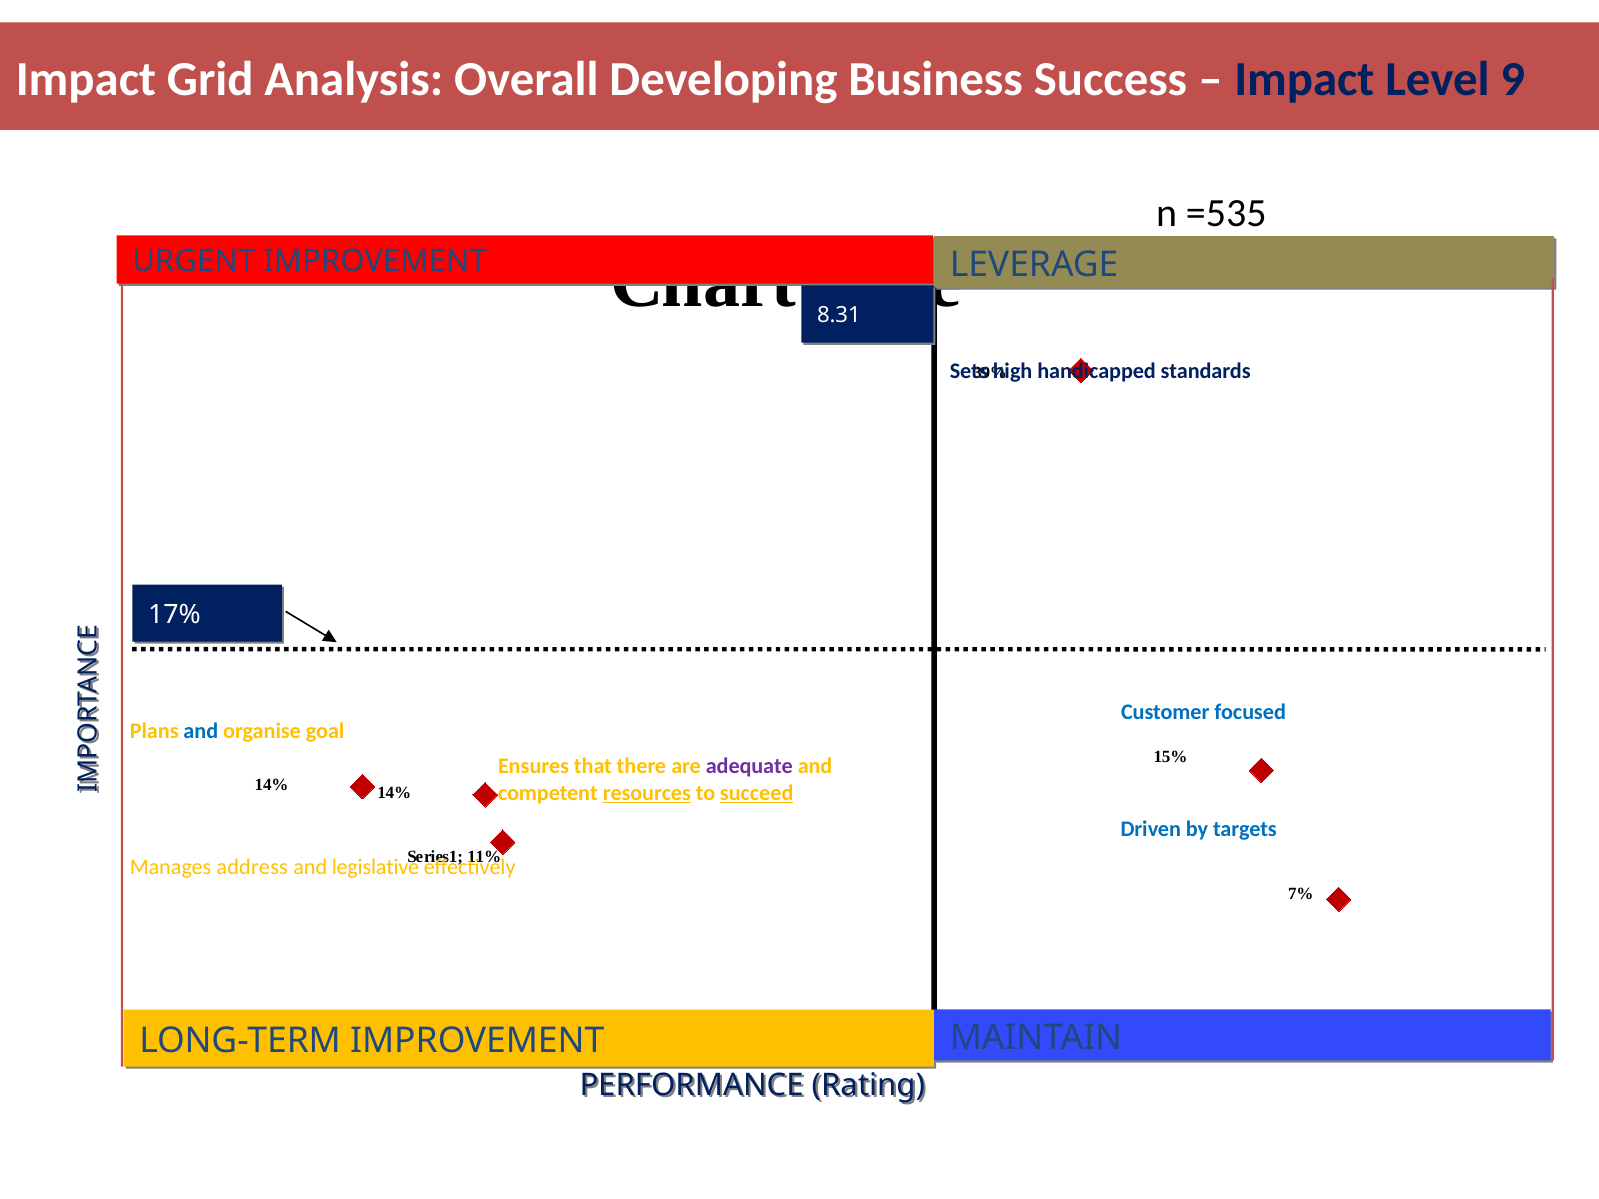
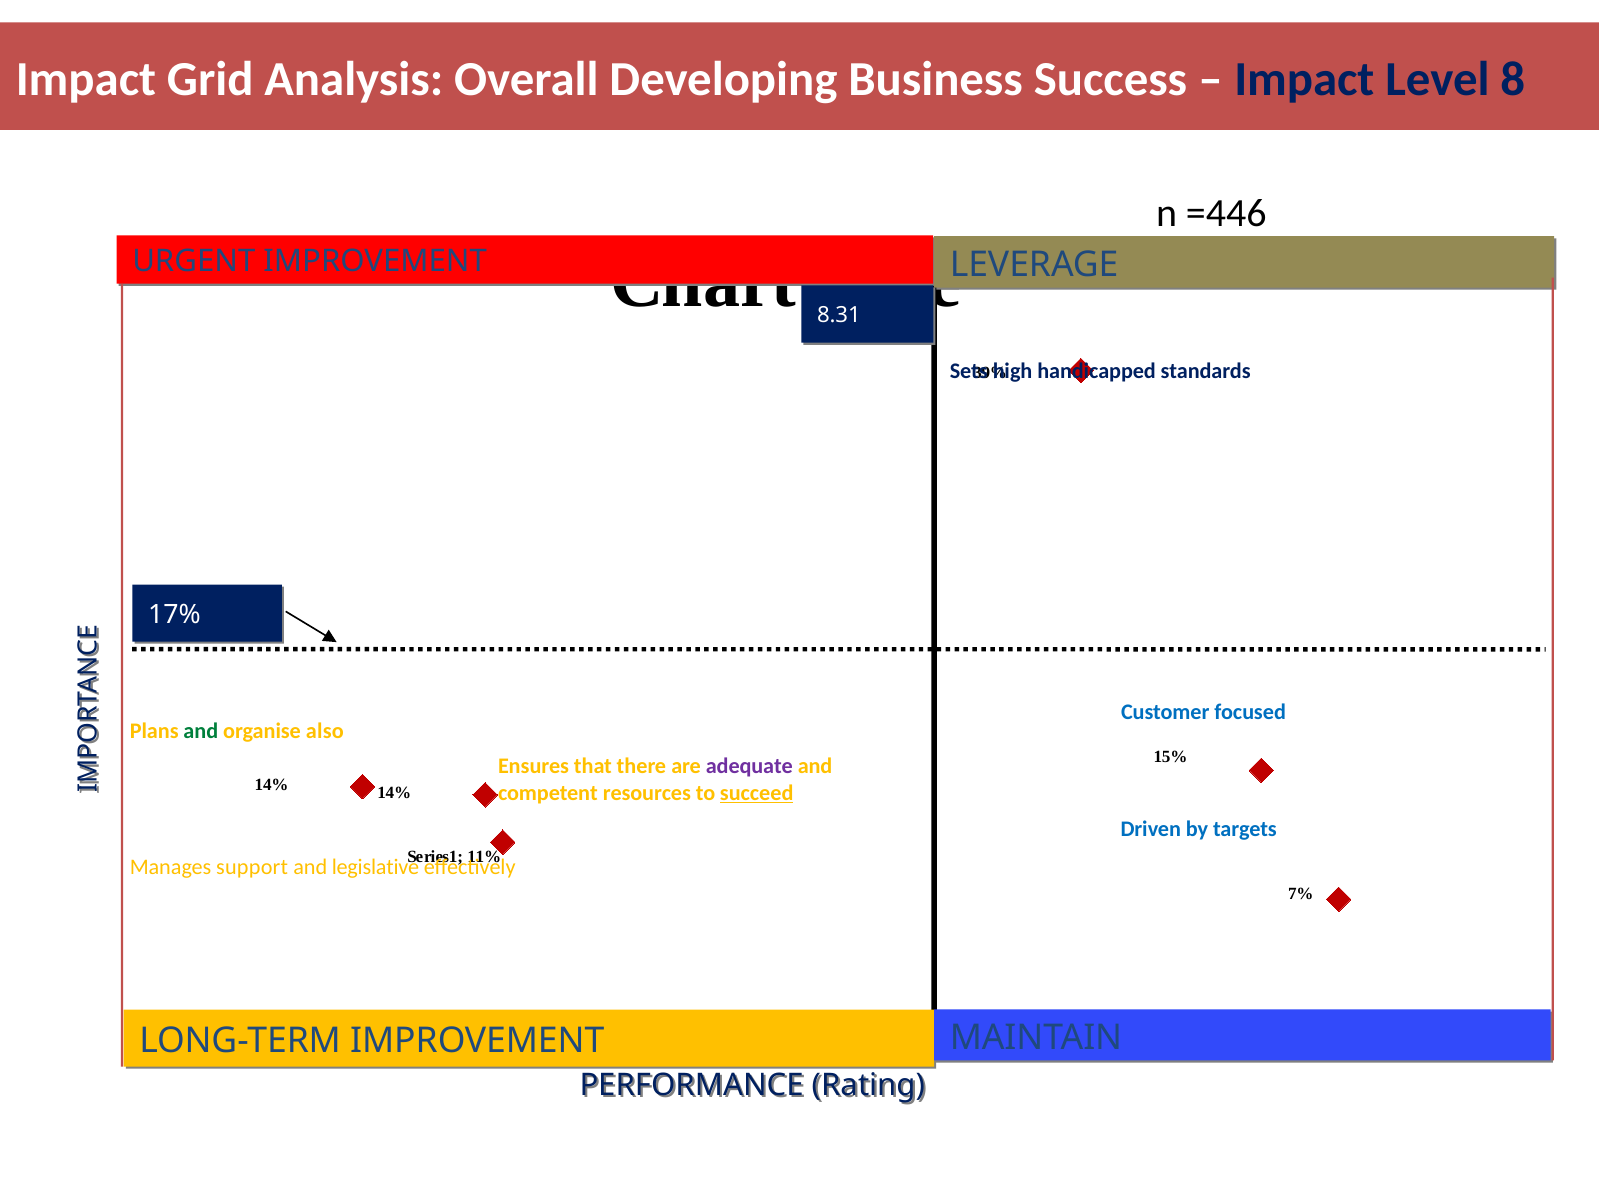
9: 9 -> 8 (1513, 80)
=535: =535 -> =446 (1226, 213)
and colour: blue -> green (201, 732)
goal: goal -> also (325, 732)
resources underline: present -> none (647, 793)
address: address -> support (252, 867)
